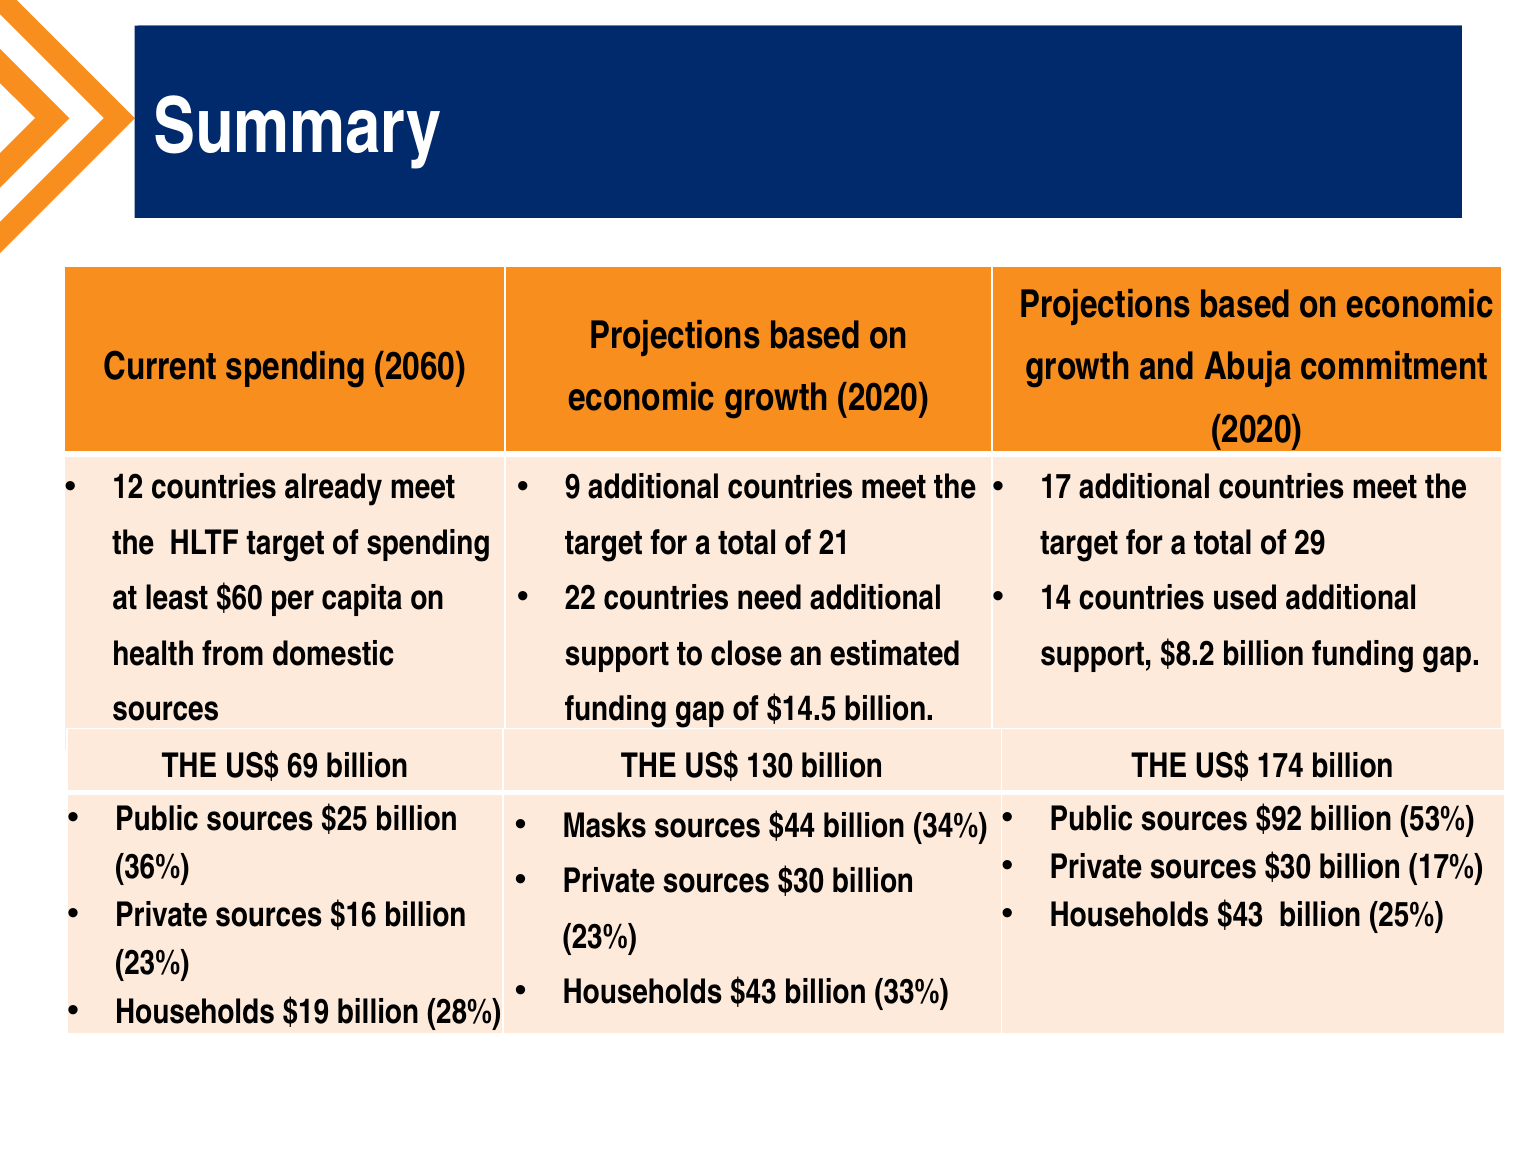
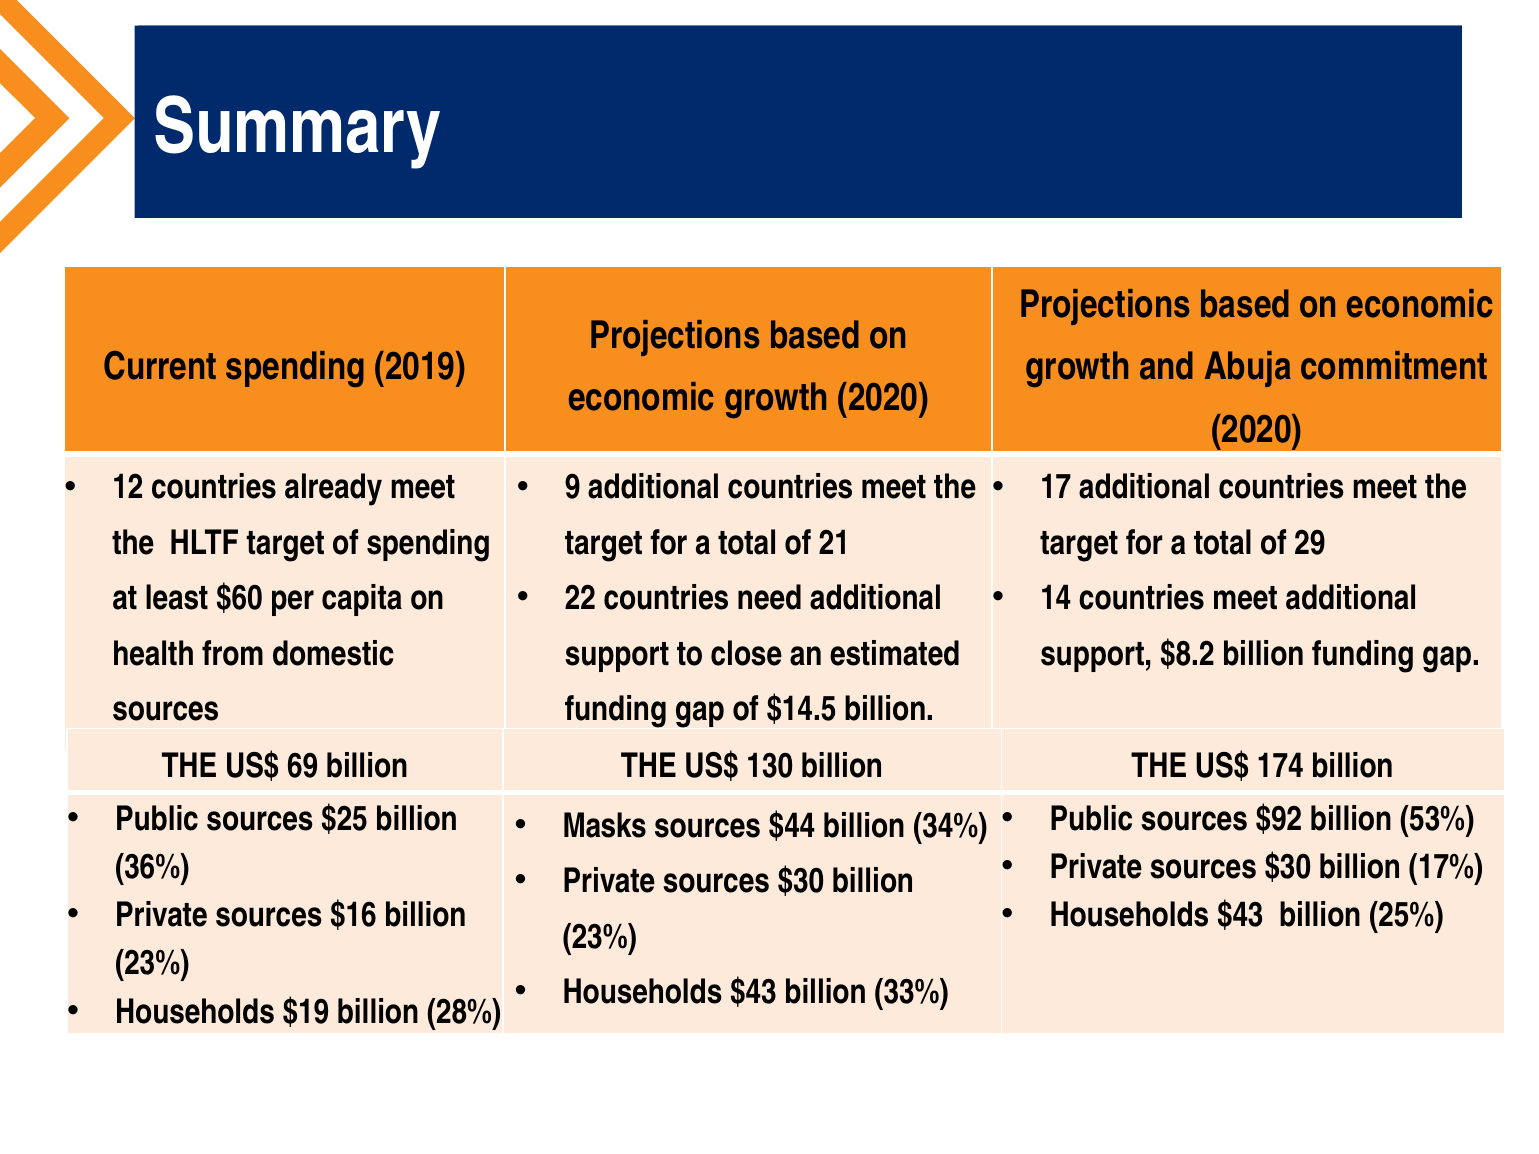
2060: 2060 -> 2019 (420, 367)
14 countries used: used -> meet (1245, 599)
